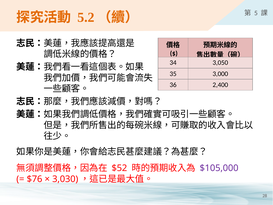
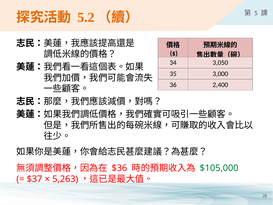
$52: $52 -> $36 (119, 168)
$105,000 colour: purple -> green (219, 168)
$76: $76 -> $37 (34, 179)
3,030: 3,030 -> 5,263 (65, 179)
